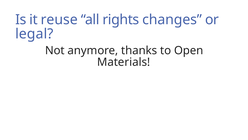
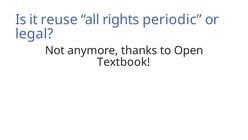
changes: changes -> periodic (172, 20)
Materials: Materials -> Textbook (124, 62)
